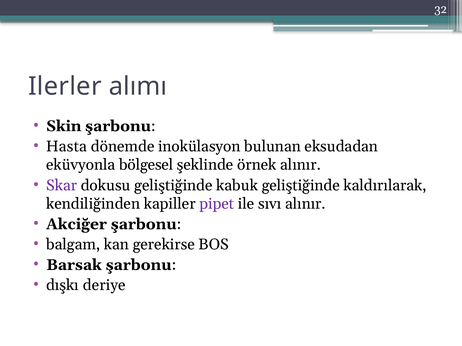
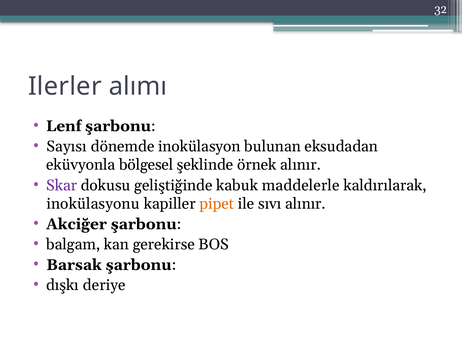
Skin: Skin -> Lenf (64, 126)
Hasta: Hasta -> Sayısı (67, 147)
kabuk geliştiğinde: geliştiğinde -> maddelerle (301, 186)
kendiliğinden: kendiliğinden -> inokülasyonu (93, 204)
pipet colour: purple -> orange (217, 204)
